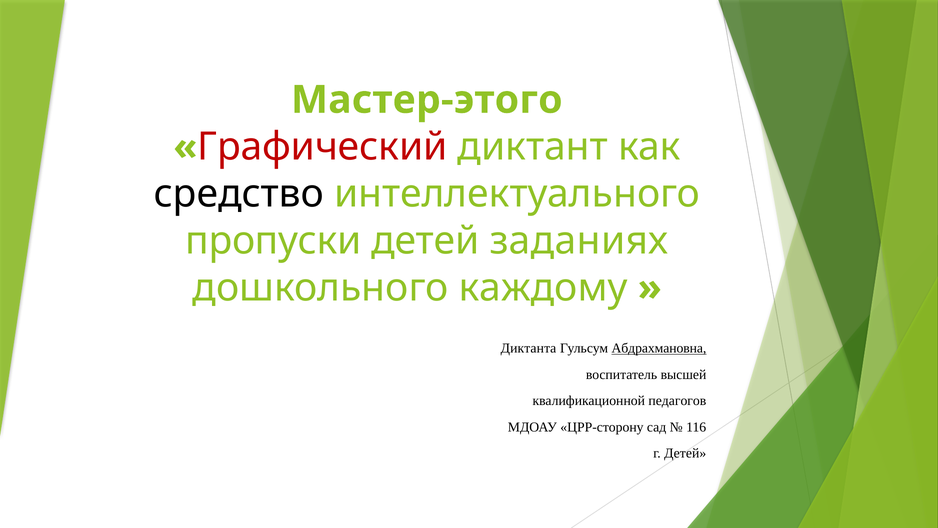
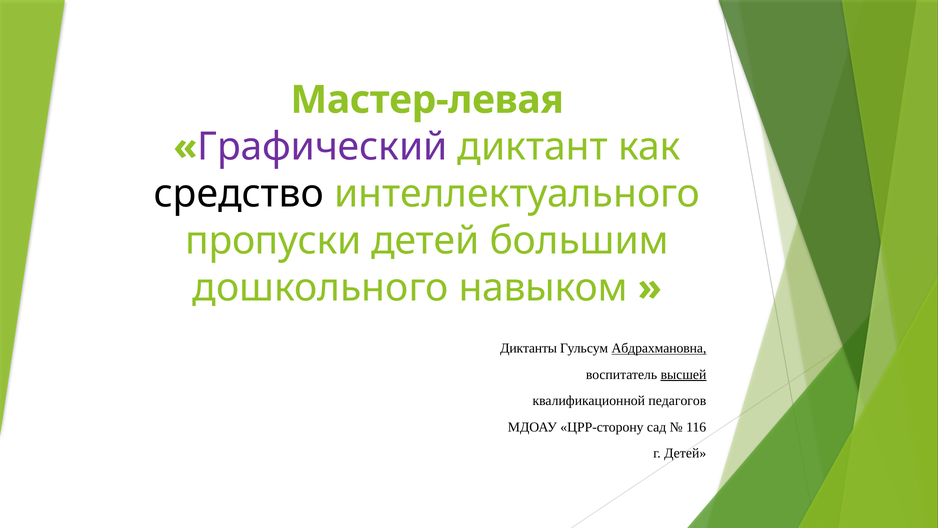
Мастер-этого: Мастер-этого -> Мастер-левая (427, 100)
Графический colour: red -> purple (322, 147)
заданиях: заданиях -> большим (579, 240)
каждому: каждому -> навыком (543, 287)
Диктанта: Диктанта -> Диктанты (529, 348)
высшей underline: none -> present (683, 374)
